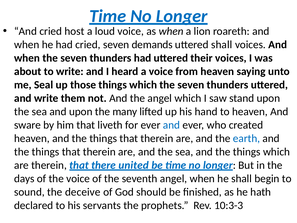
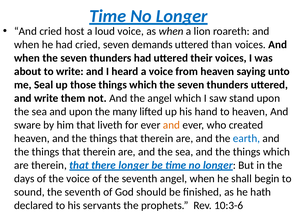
uttered shall: shall -> than (222, 45)
and colour: blue -> orange (171, 125)
there united: united -> longer (134, 165)
sound the deceive: deceive -> seventh (83, 192)
10:3-3: 10:3-3 -> 10:3-6 (229, 205)
